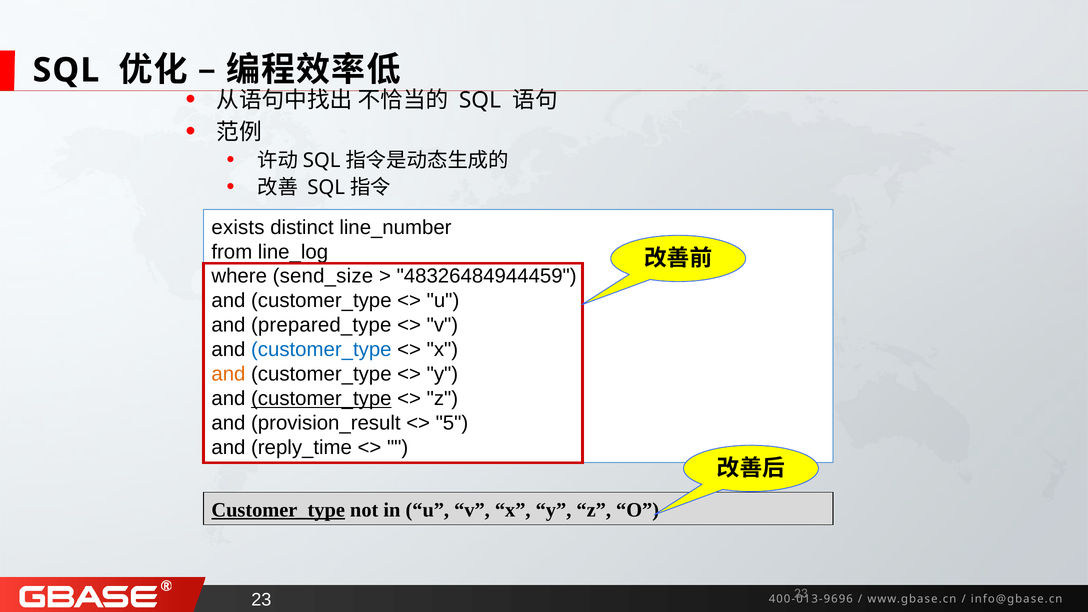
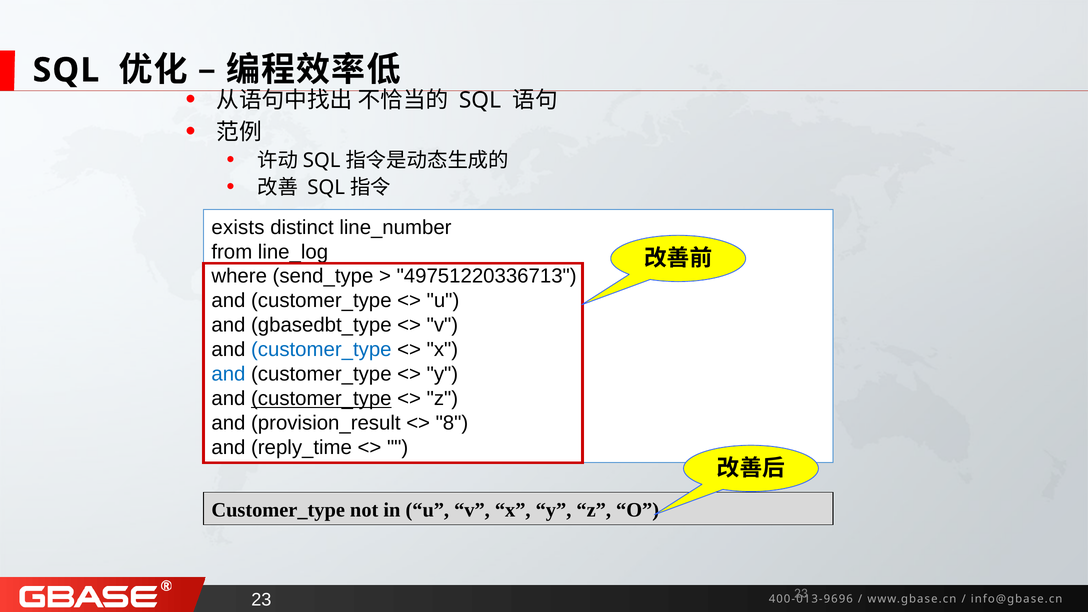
send_size: send_size -> send_type (323, 276)
48326484944459: 48326484944459 -> 49751220336713 (487, 276)
prepared_type: prepared_type -> gbasedbt_type (321, 325)
and colour: orange -> blue (228, 374)
5: 5 -> 8 (452, 423)
Customer_type underline: present -> none (278, 510)
